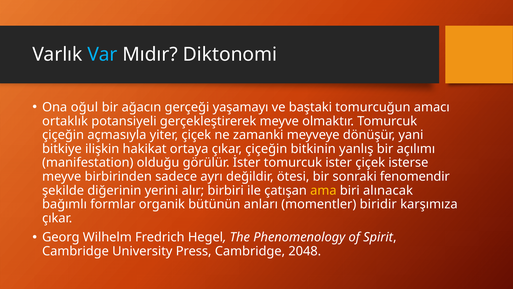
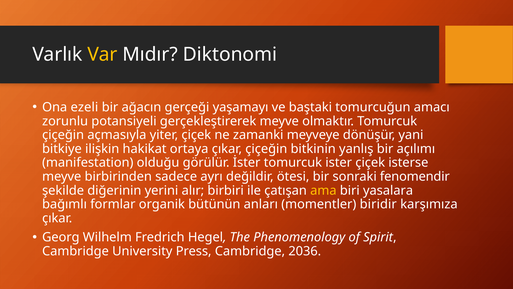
Var colour: light blue -> yellow (103, 54)
oğul: oğul -> ezeli (84, 107)
ortaklık: ortaklık -> zorunlu (65, 121)
alınacak: alınacak -> yasalara (388, 190)
2048: 2048 -> 2036 (305, 251)
